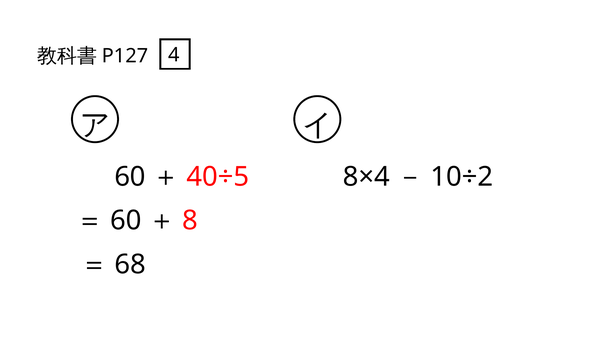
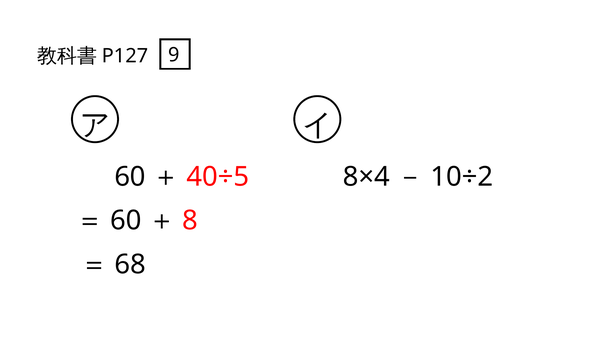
4: 4 -> 9 (174, 55)
